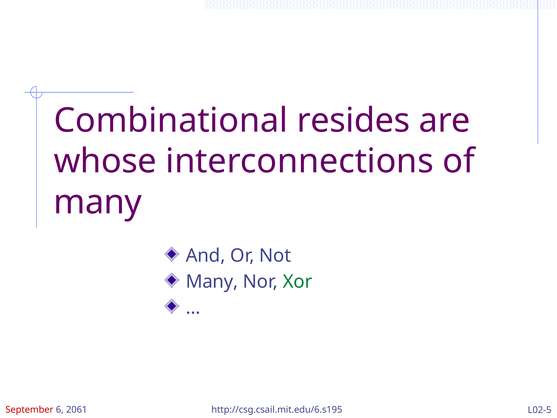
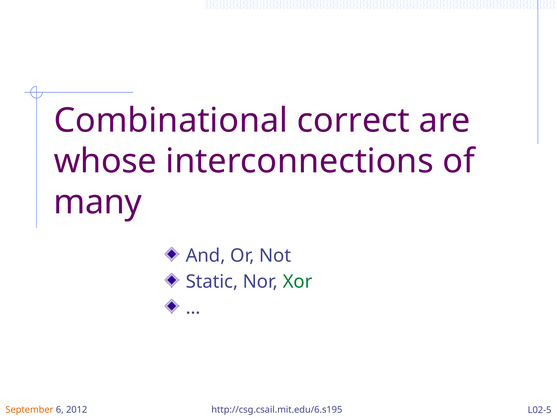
resides: resides -> correct (353, 120)
Many: Many -> Static (212, 282)
September colour: red -> orange (29, 410)
2061: 2061 -> 2012 (77, 410)
